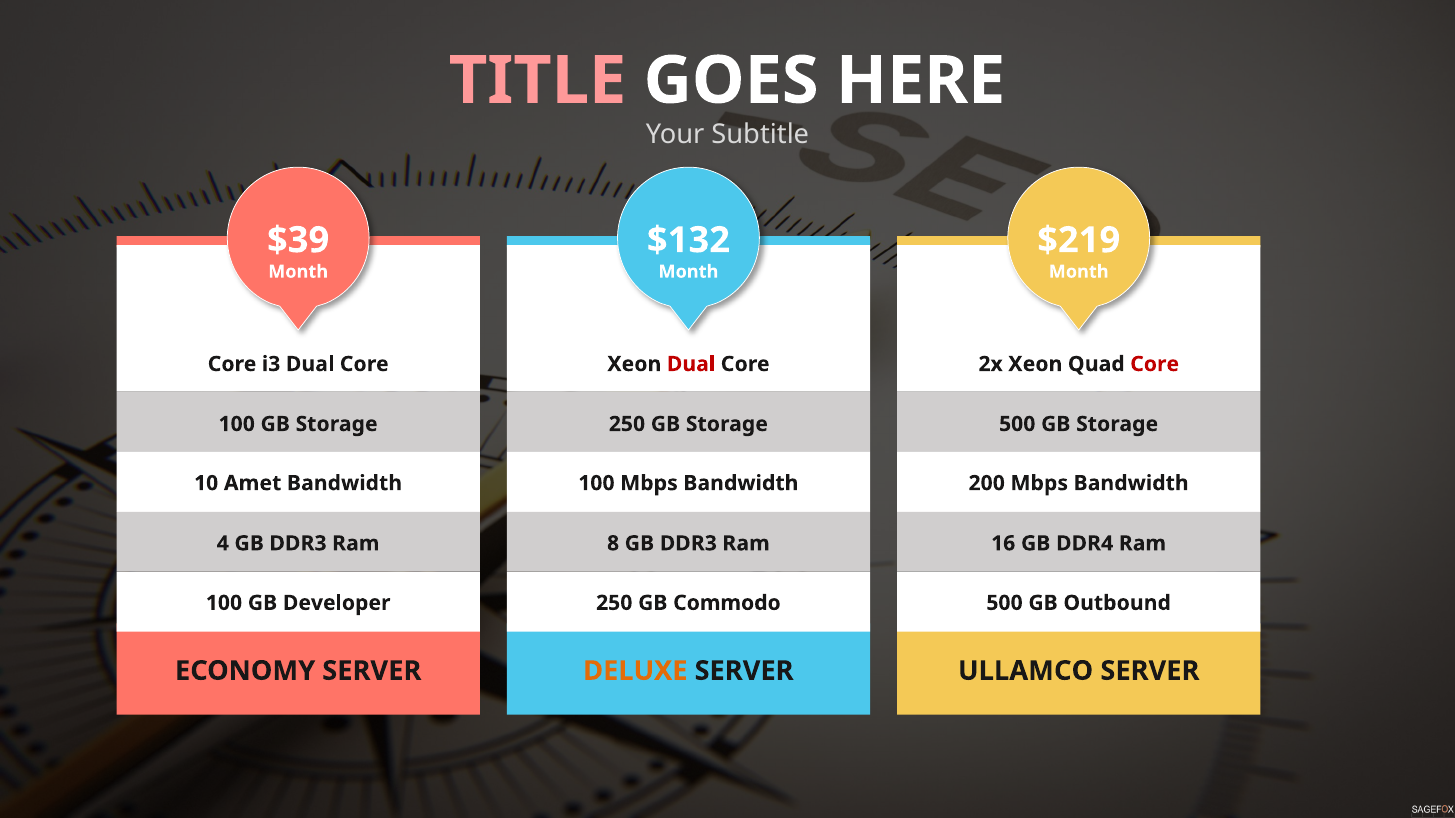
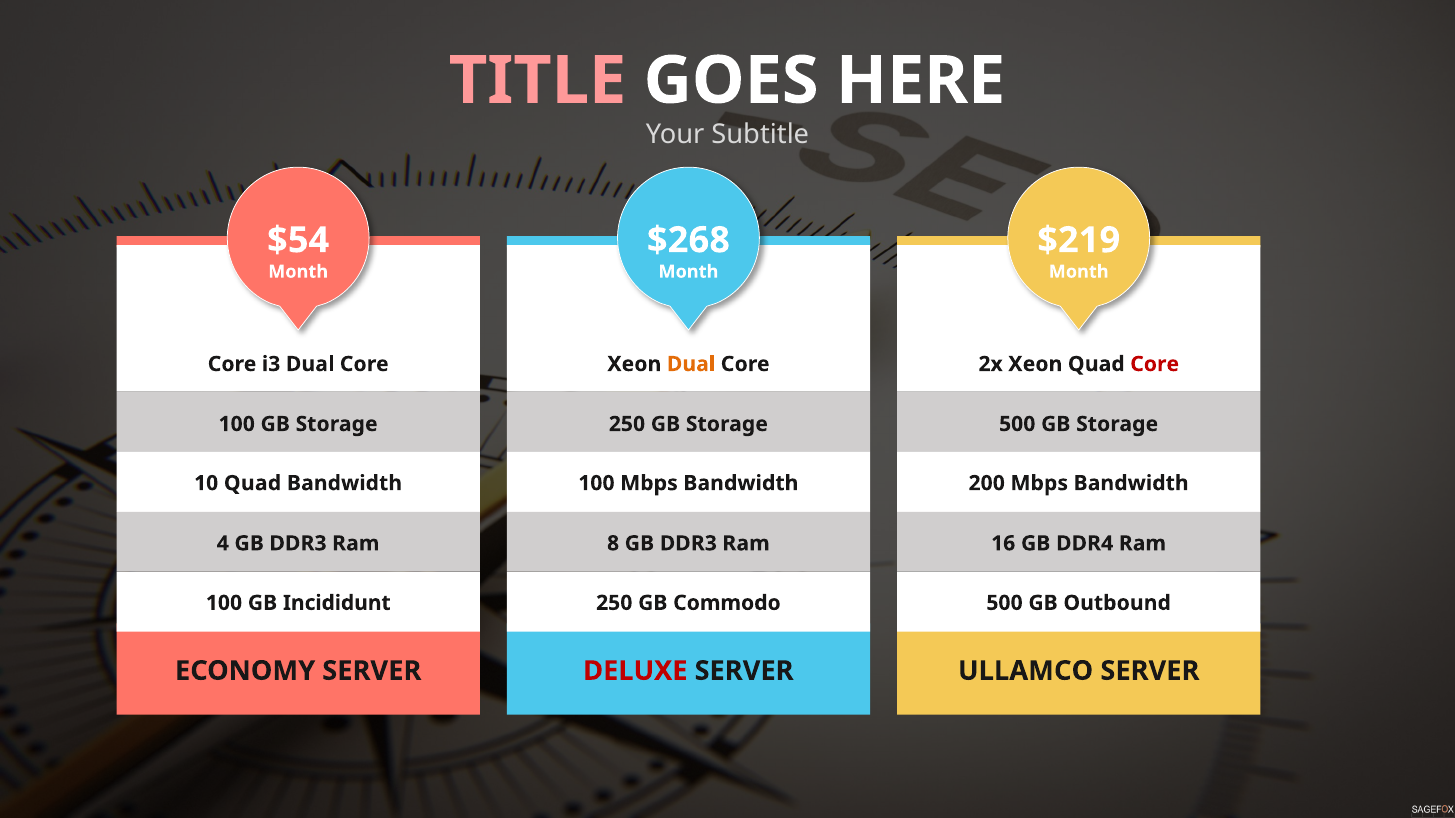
$39: $39 -> $54 (298, 240)
$132: $132 -> $268 (688, 240)
Dual colour: red -> orange (691, 364)
10 Amet: Amet -> Quad (253, 483)
Developer: Developer -> Incididunt (337, 603)
DELUXE colour: orange -> red (635, 671)
